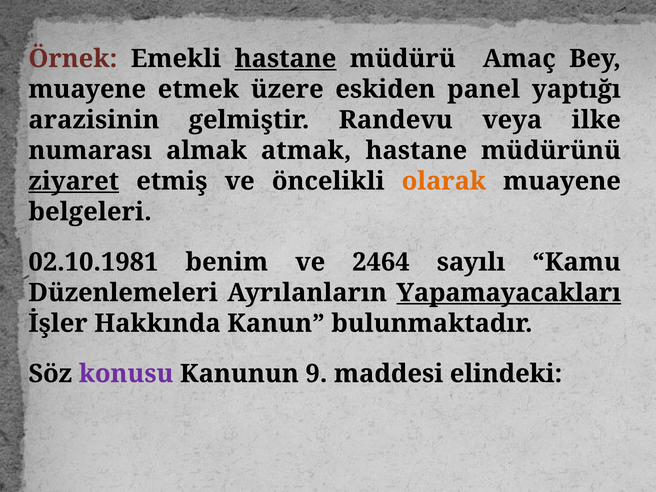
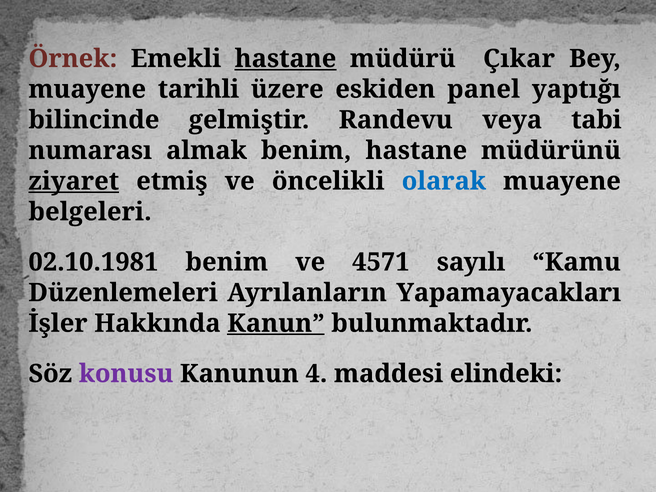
Amaç: Amaç -> Çıkar (519, 59)
etmek: etmek -> tarihli (198, 89)
arazisinin: arazisinin -> bilincinde (94, 120)
ilke: ilke -> tabi (596, 120)
almak atmak: atmak -> benim (306, 151)
olarak colour: orange -> blue (444, 181)
2464: 2464 -> 4571 (381, 262)
Yapamayacakları underline: present -> none (509, 293)
Kanun underline: none -> present (276, 323)
9: 9 -> 4 (316, 374)
